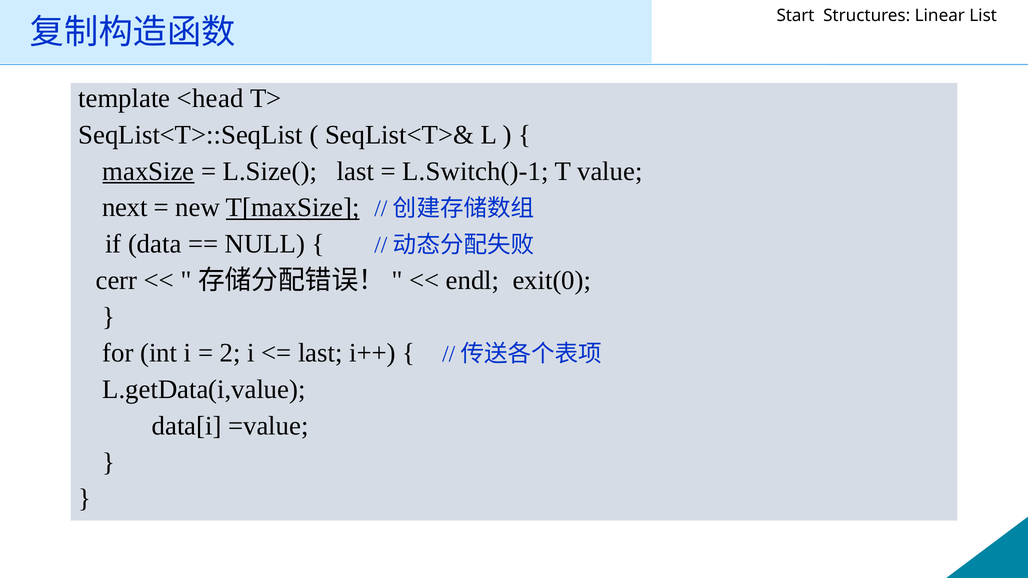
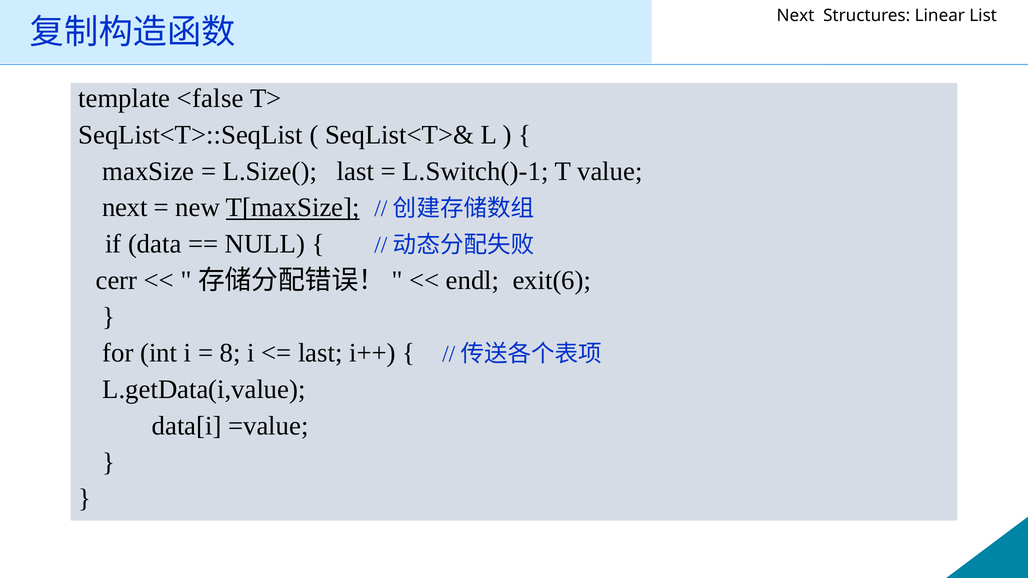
Start: Start -> Next (795, 16)
<head: <head -> <false (210, 99)
maxSize underline: present -> none (148, 171)
exit(0: exit(0 -> exit(6 (552, 280)
2: 2 -> 8 (230, 353)
